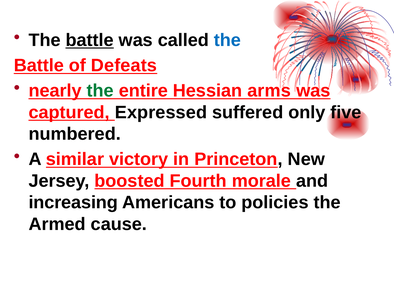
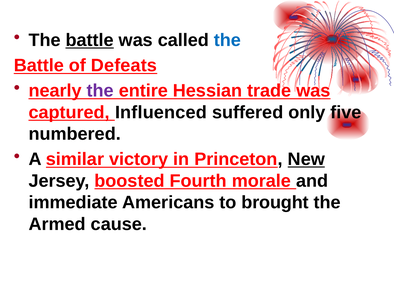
the colour: green -> purple (100, 91)
arms: arms -> trade (269, 91)
Expressed: Expressed -> Influenced (161, 113)
New underline: none -> present (306, 160)
increasing: increasing -> immediate (73, 203)
policies: policies -> brought (275, 203)
